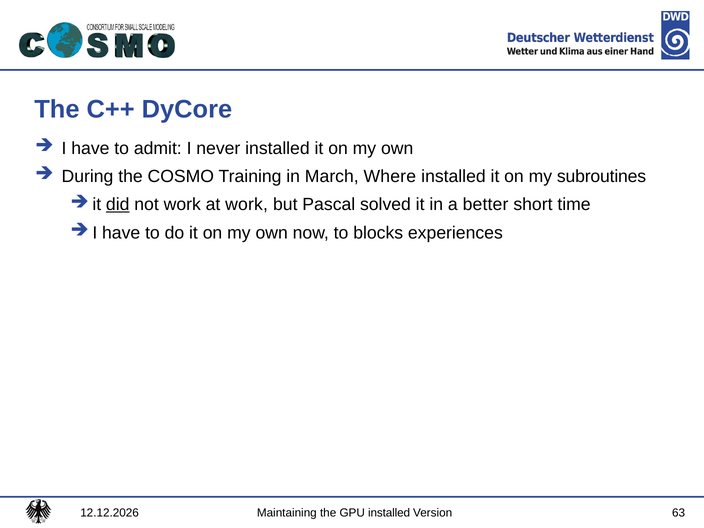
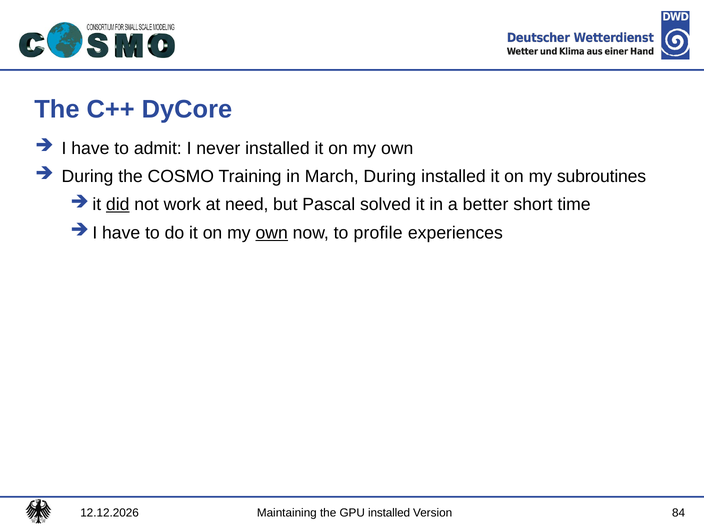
March Where: Where -> During (390, 176)
at work: work -> need (247, 205)
own underline: none -> present (272, 233)
blocks: blocks -> profile (378, 233)
63: 63 -> 84 (679, 513)
